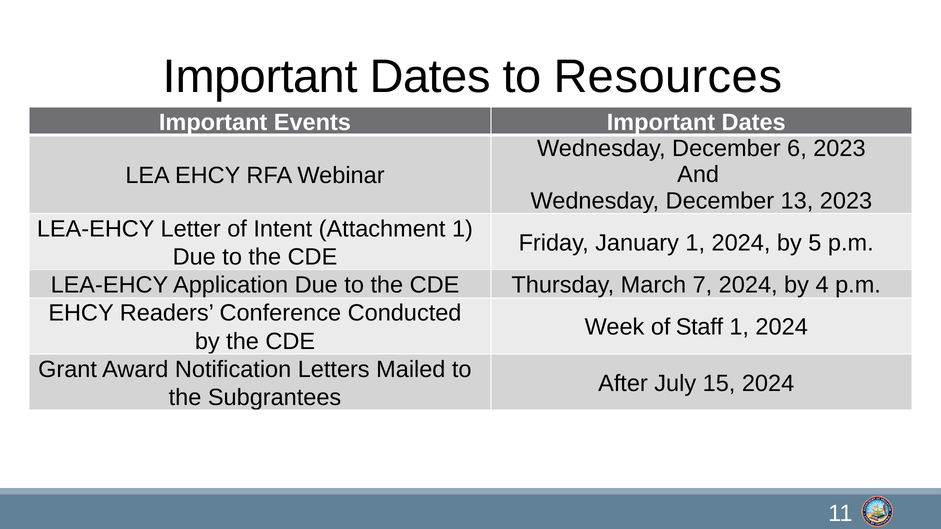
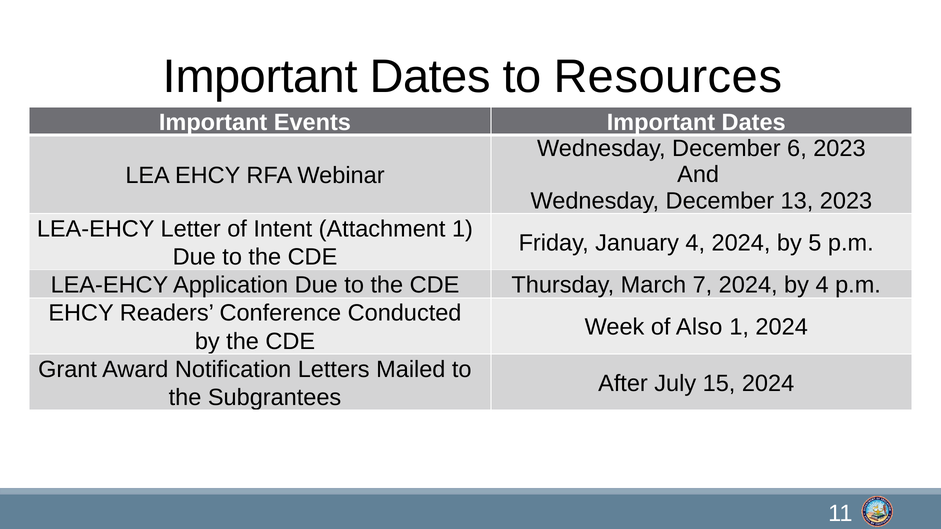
January 1: 1 -> 4 (695, 243)
Staff: Staff -> Also (699, 327)
